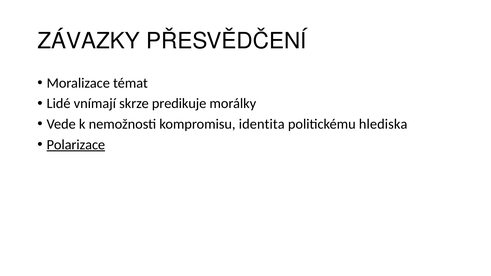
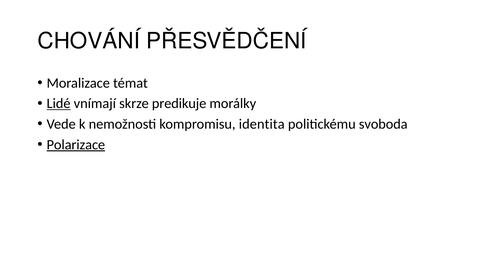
ZÁVAZKY: ZÁVAZKY -> CHOVÁNÍ (89, 41)
Lidé underline: none -> present (59, 104)
hlediska: hlediska -> svoboda (383, 124)
